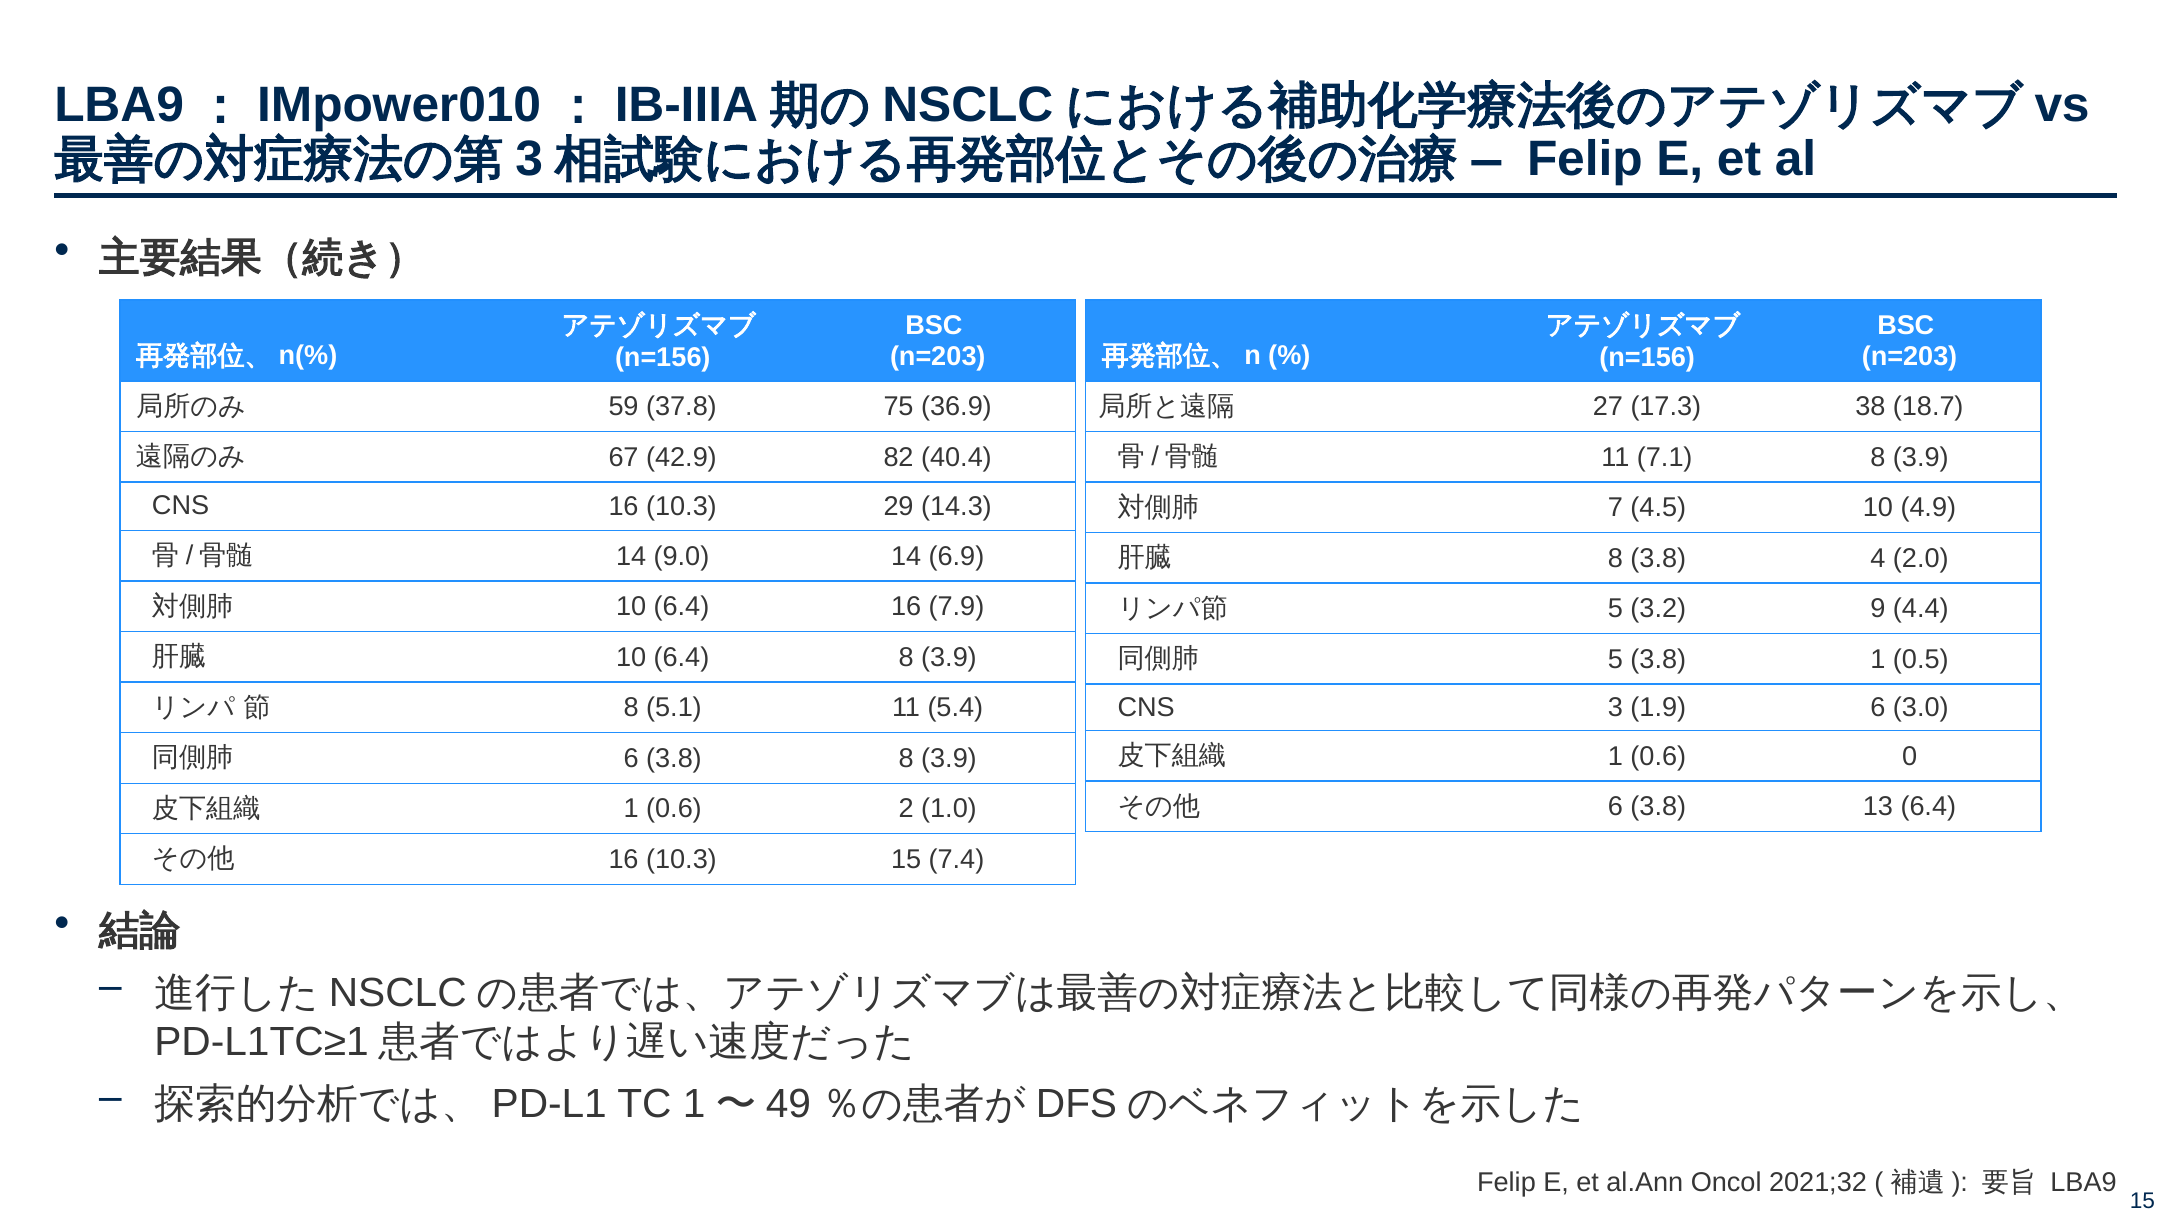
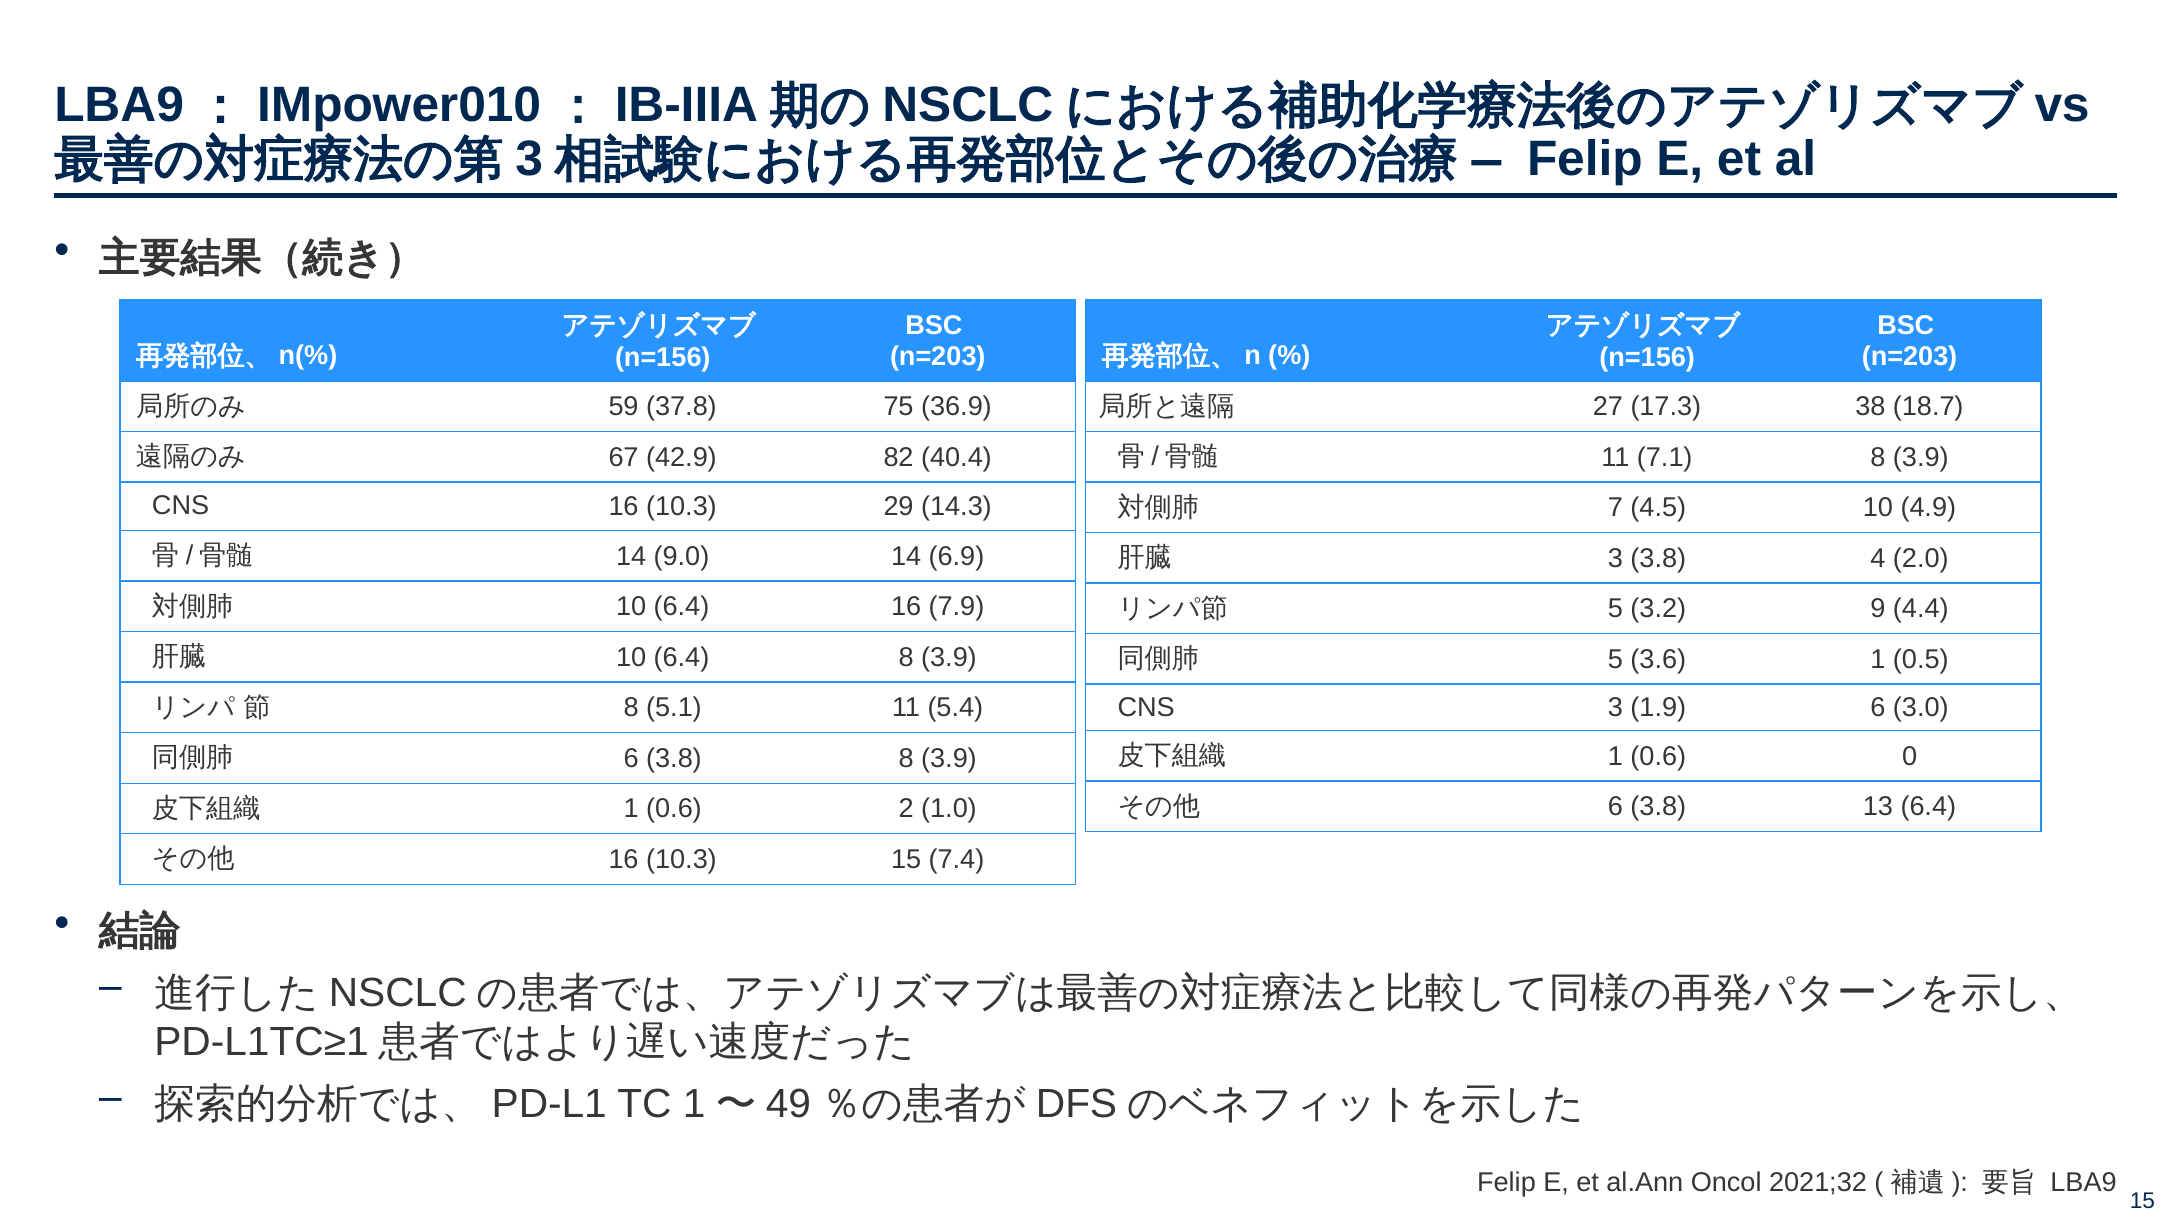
8: 8 -> 3 (1616, 558)
5 3.8: 3.8 -> 3.6 (1658, 659)
